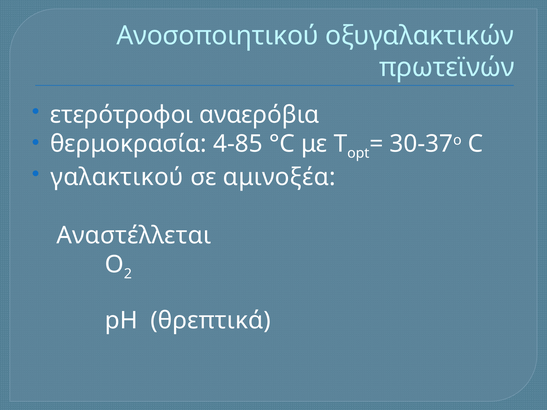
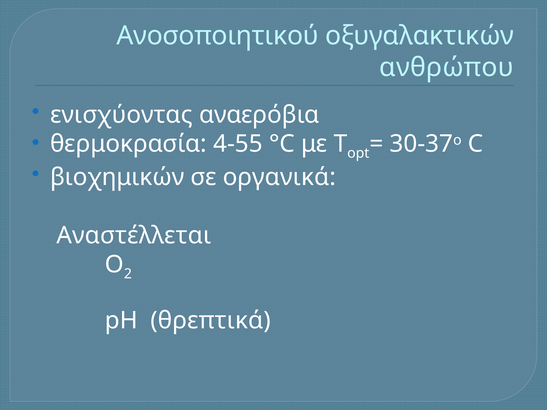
πρωτεϊνών: πρωτεϊνών -> ανθρώπου (447, 68)
ετερότροφοι: ετερότροφοι -> ενισχύοντας (121, 115)
4-85: 4-85 -> 4-55 (238, 144)
γαλακτικού: γαλακτικού -> βιοχημικών (117, 177)
αμινοξέα: αμινοξέα -> οργανικά (279, 177)
